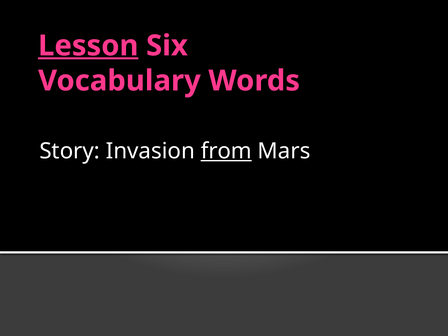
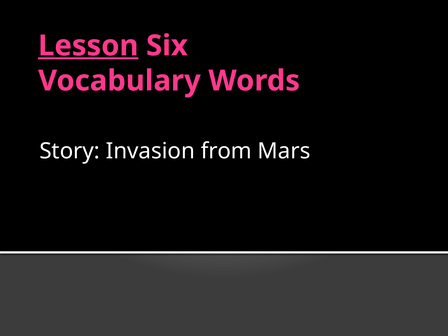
from underline: present -> none (226, 151)
